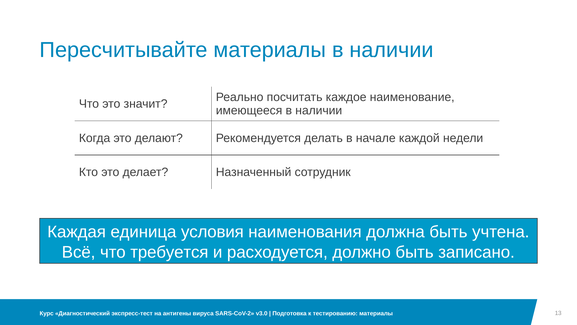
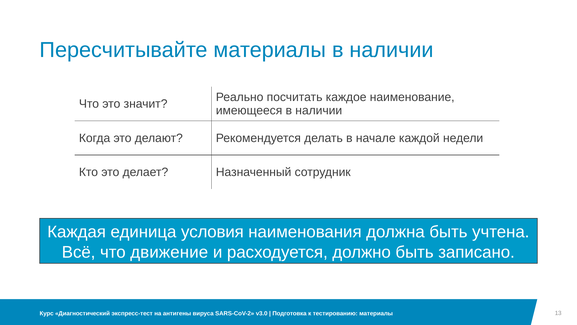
требуется: требуется -> движение (169, 252)
